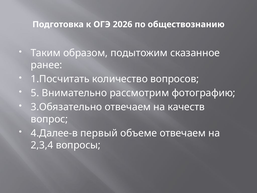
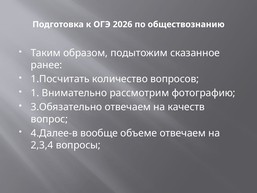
5: 5 -> 1 (35, 93)
первый: первый -> вообще (99, 133)
